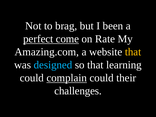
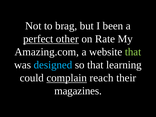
come: come -> other (67, 39)
that colour: yellow -> light green (133, 52)
complain could: could -> reach (102, 78)
challenges: challenges -> magazines (78, 91)
